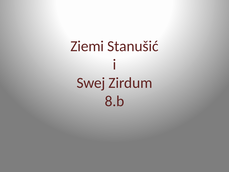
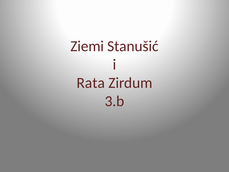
Swej: Swej -> Rata (91, 83)
8.b: 8.b -> 3.b (114, 101)
